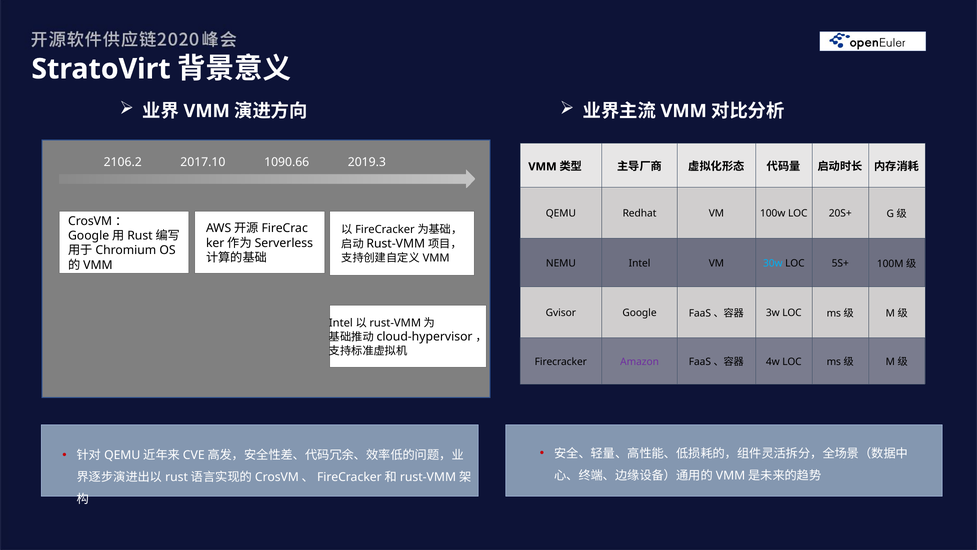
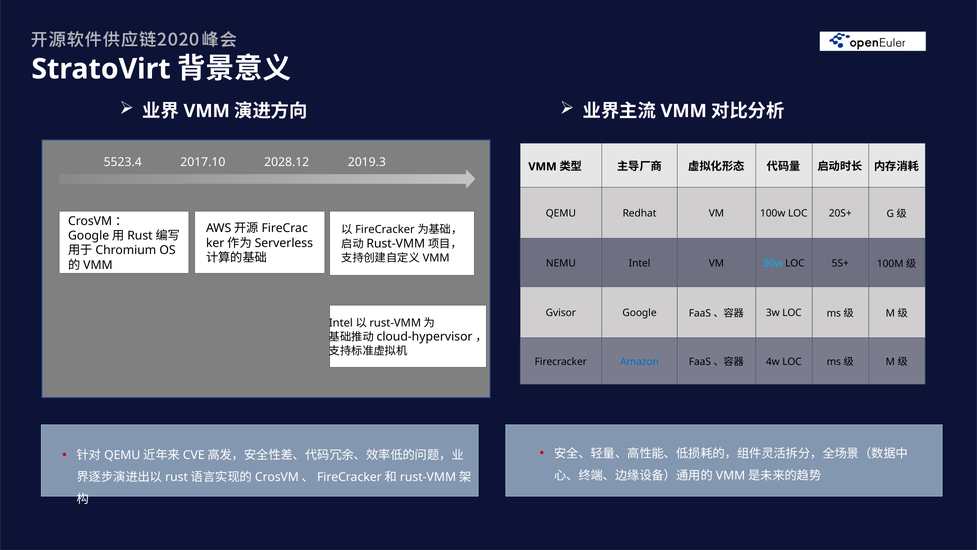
2106.2: 2106.2 -> 5523.4 (123, 162)
1090.66: 1090.66 -> 2028.12 (287, 162)
Amazon colour: purple -> blue (640, 361)
